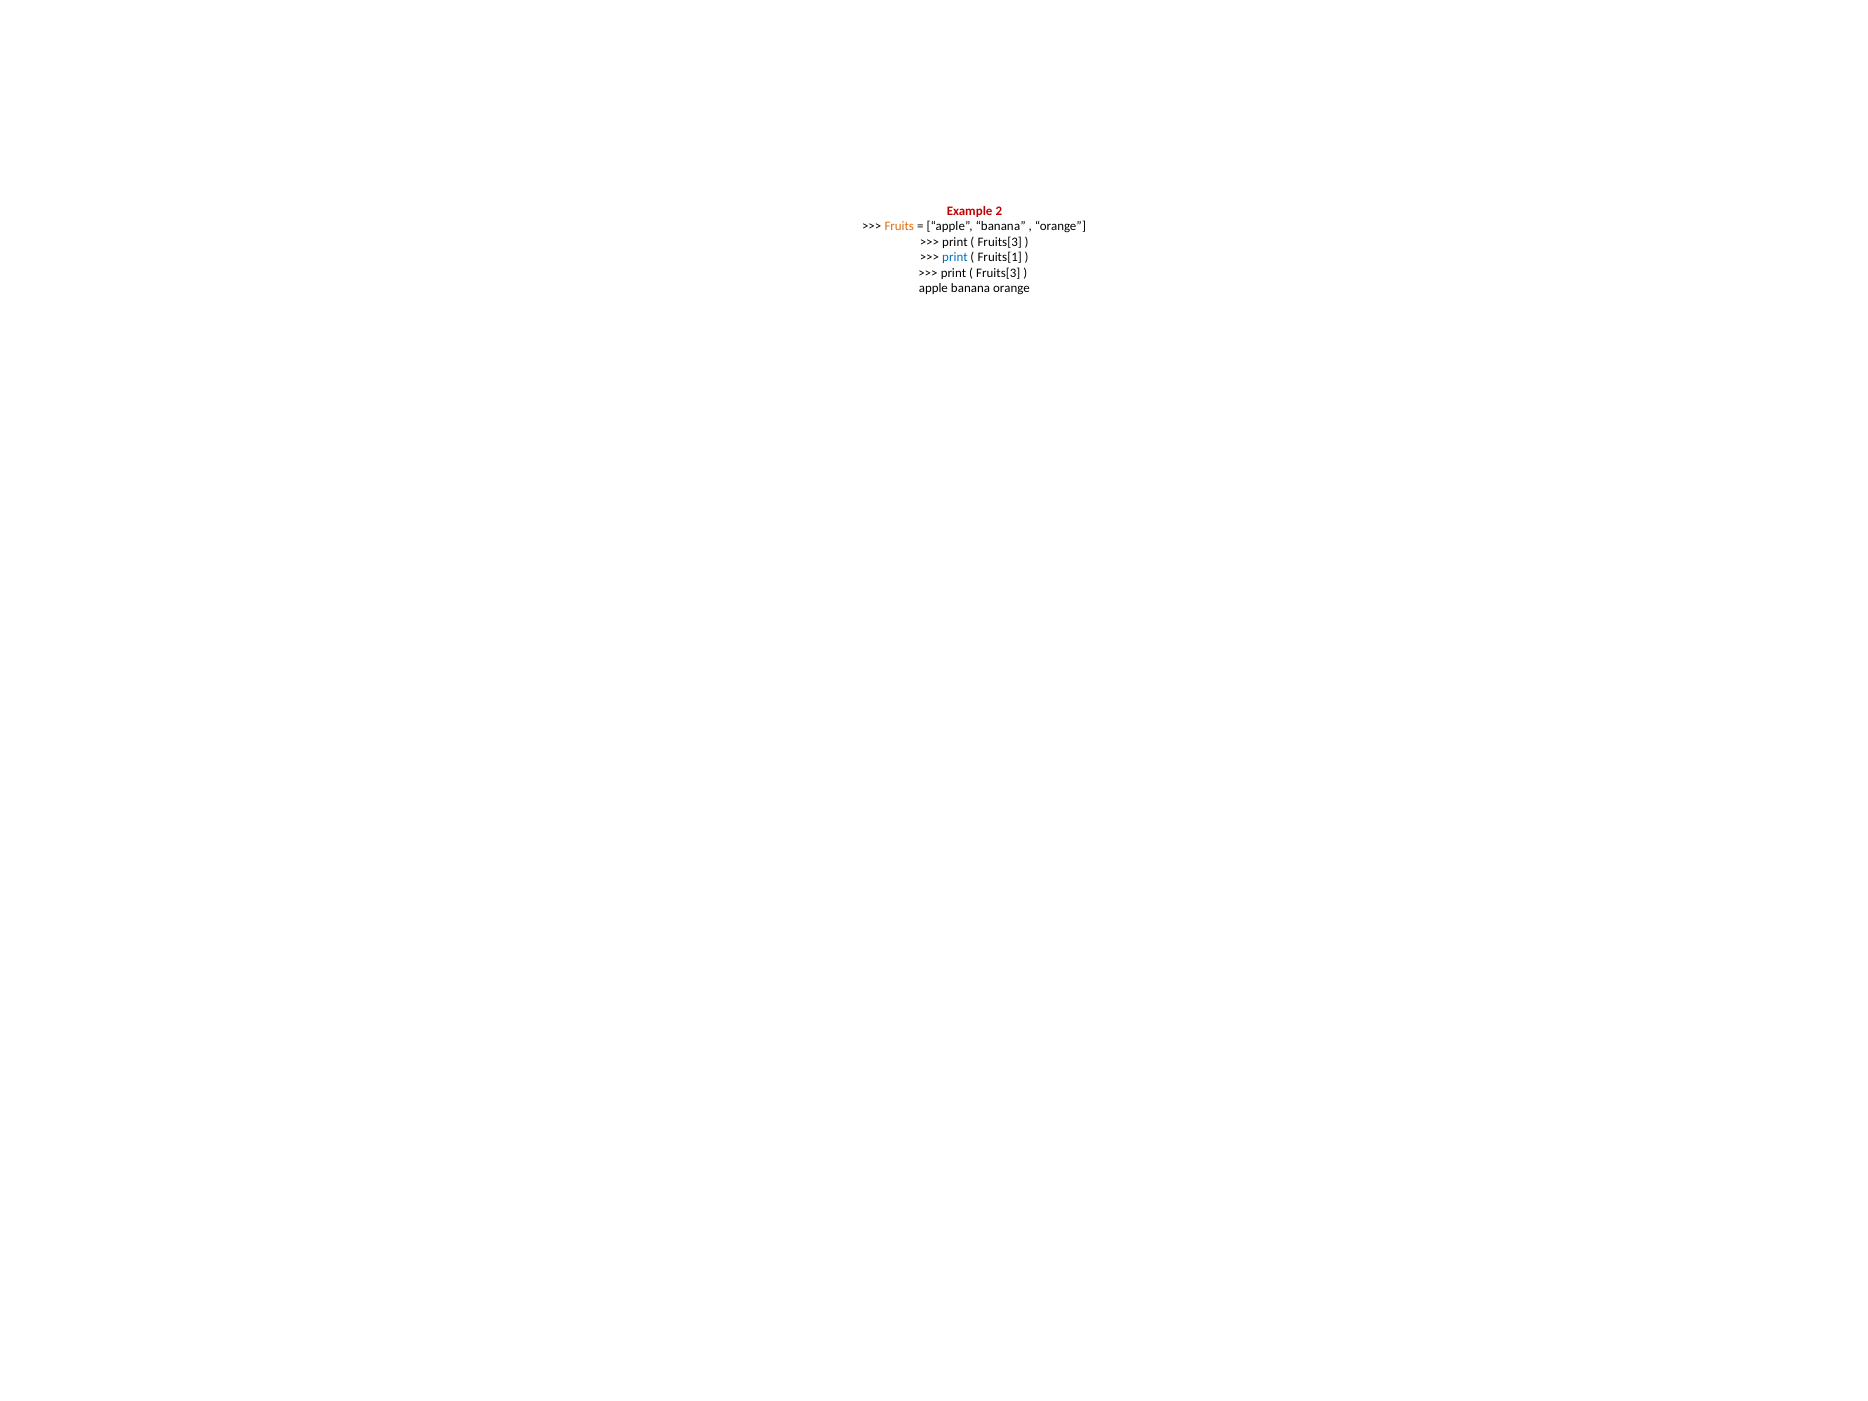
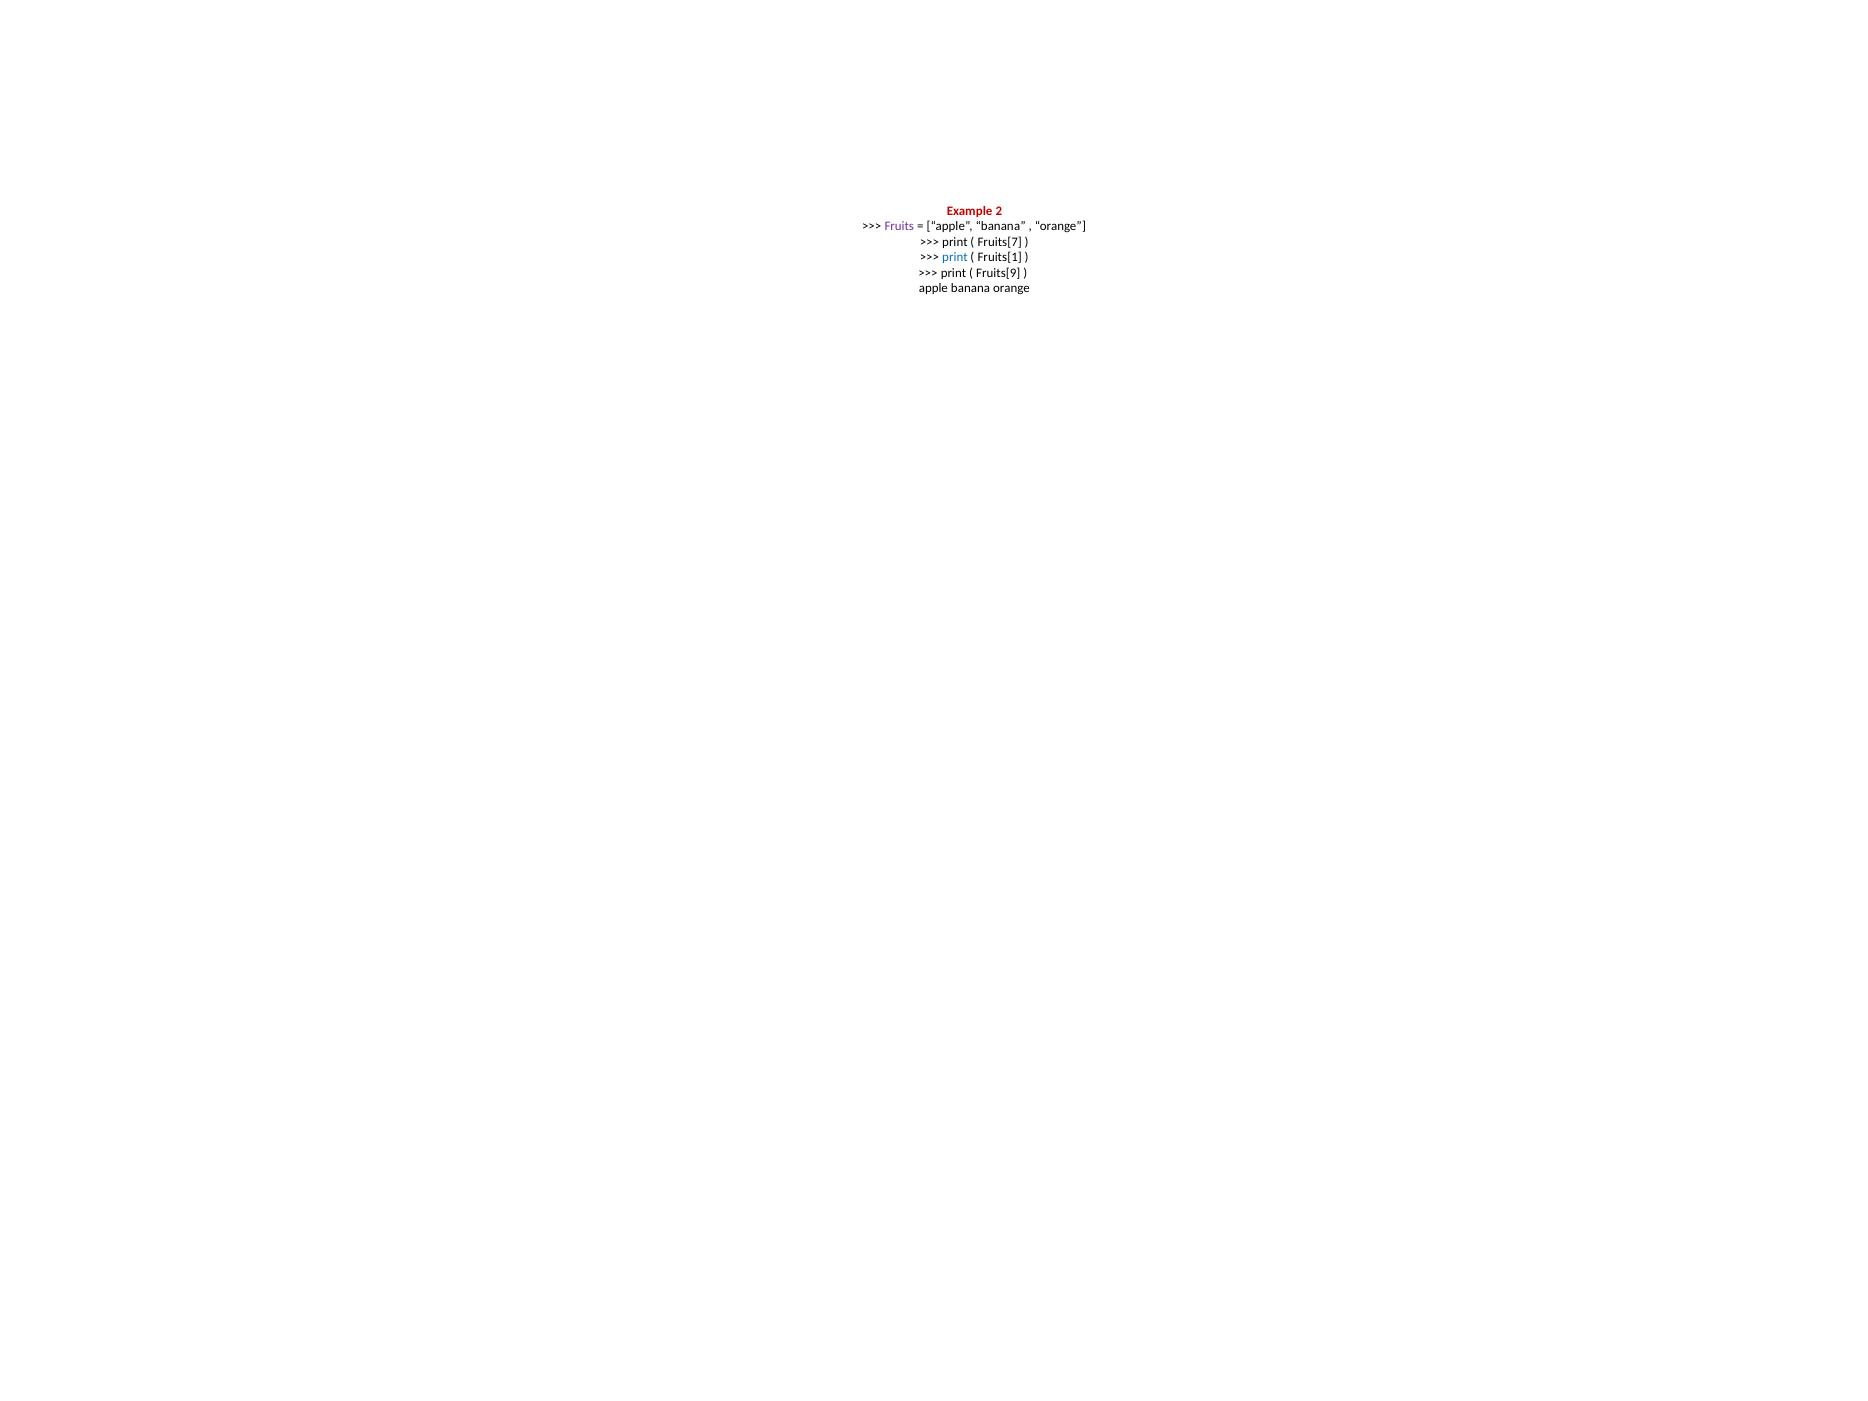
Fruits colour: orange -> purple (899, 227)
Fruits[3: Fruits[3 -> Fruits[7 (1000, 242)
Fruits[3: Fruits[3 -> Fruits[9 (998, 273)
